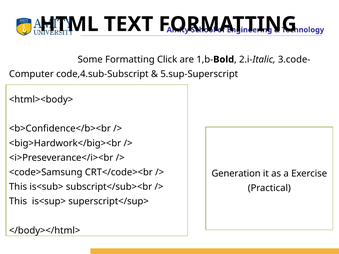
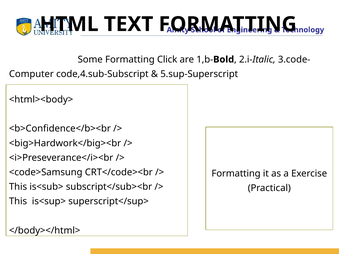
Generation: Generation -> Formatting (236, 174)
